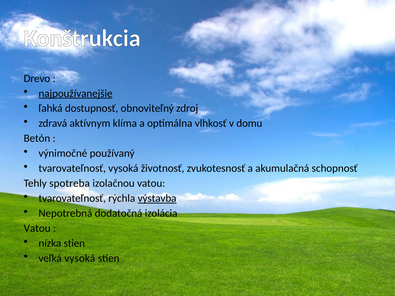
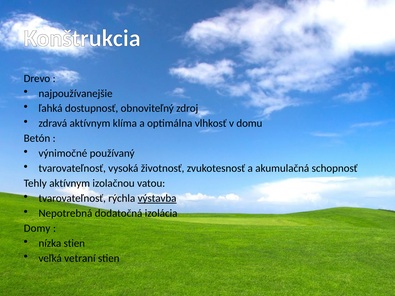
najpoužívanejšie underline: present -> none (76, 93)
Tehly spotreba: spotreba -> aktívnym (70, 184)
Vatou: Vatou -> Domy (37, 229)
veľká vysoká: vysoká -> vetraní (80, 259)
